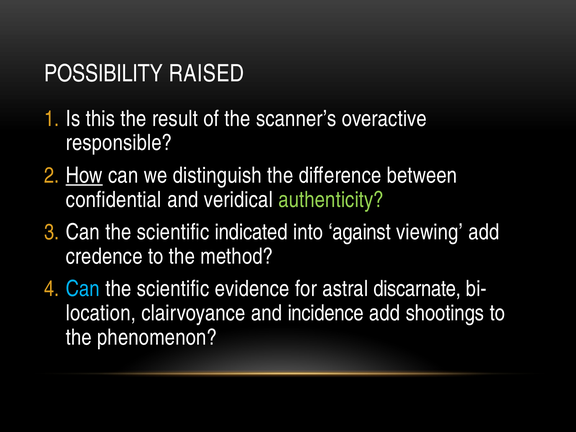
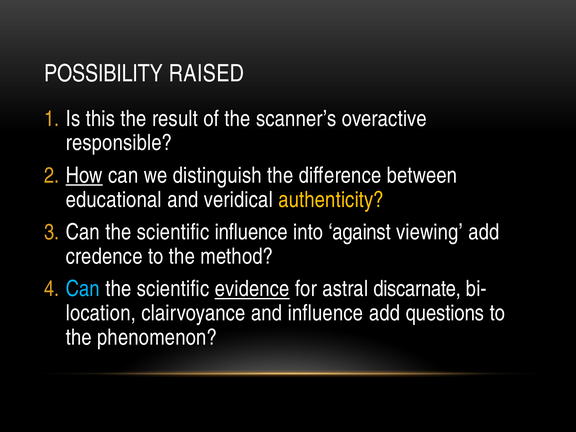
confidential: confidential -> educational (114, 200)
authenticity colour: light green -> yellow (331, 200)
scientific indicated: indicated -> influence (251, 232)
evidence underline: none -> present (252, 289)
and incidence: incidence -> influence (325, 313)
shootings: shootings -> questions (445, 313)
